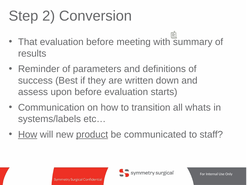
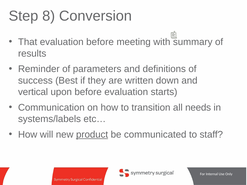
2: 2 -> 8 (49, 16)
assess: assess -> vertical (33, 92)
whats: whats -> needs (198, 108)
How underline: present -> none (28, 135)
